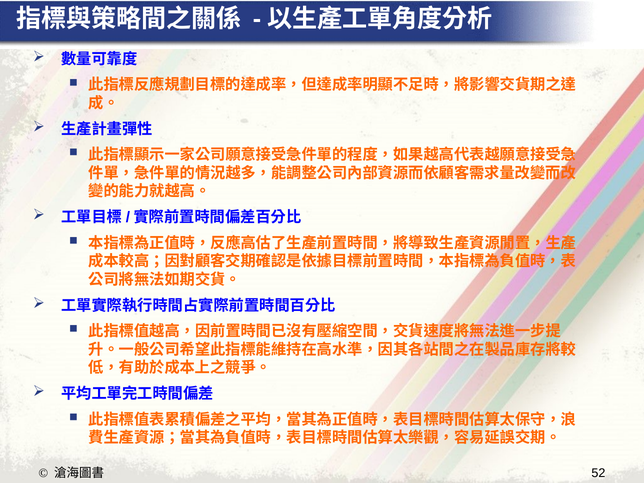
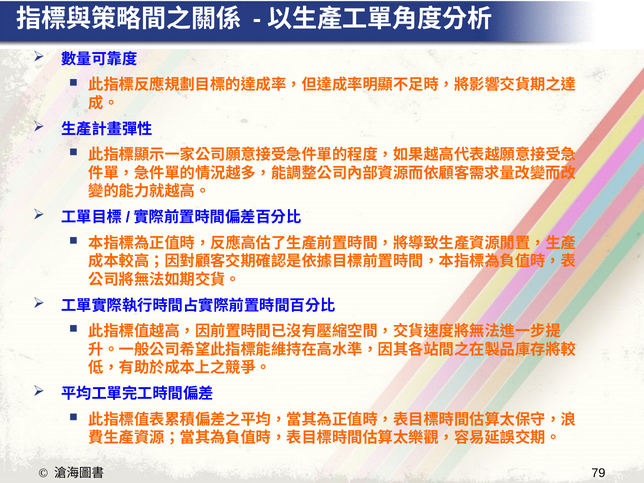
52: 52 -> 79 (598, 473)
